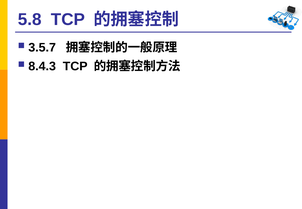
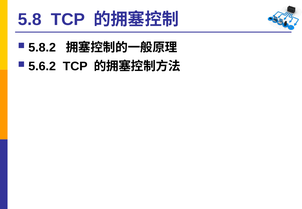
3.5.7: 3.5.7 -> 5.8.2 (42, 48)
8.4.3: 8.4.3 -> 5.6.2 (42, 66)
